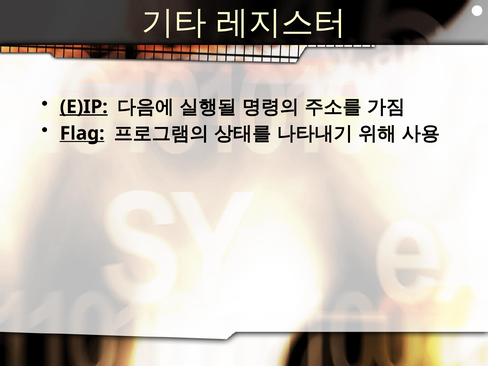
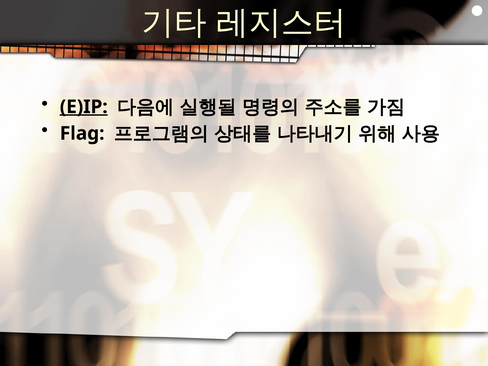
Flag underline: present -> none (82, 133)
